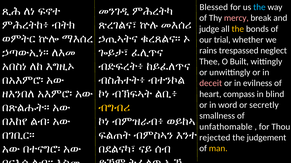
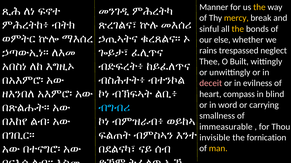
Blessed: Blessed -> Manner (214, 7)
the colour: light blue -> yellow (259, 7)
mercy colour: pink -> yellow (236, 18)
judge: judge -> sinful (209, 29)
trial: trial -> else (222, 40)
secretly: secretly -> carrying (264, 105)
ብግብሪ colour: yellow -> light blue (114, 108)
unfathomable: unfathomable -> immeasurable (226, 127)
rejected: rejected -> invisible (215, 138)
judgement: judgement -> fornication (267, 138)
